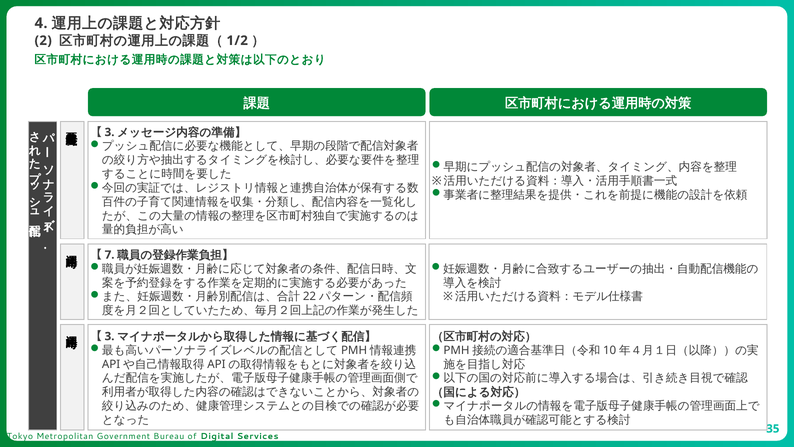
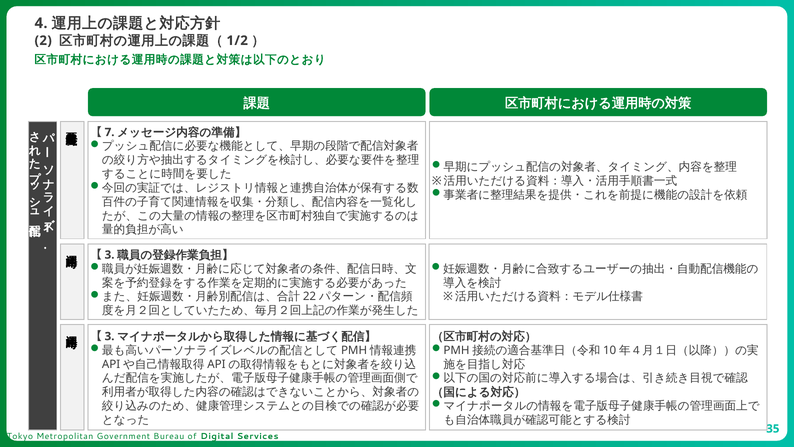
3: 3 -> 7 (110, 132)
7: 7 -> 3 (110, 255)
